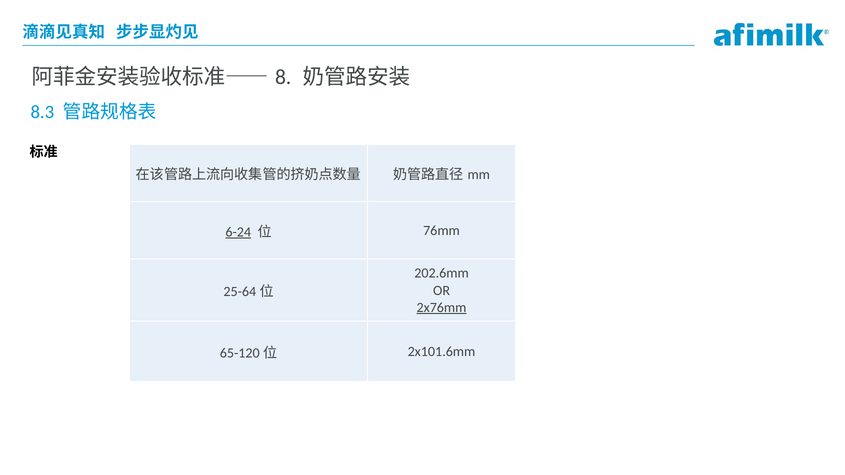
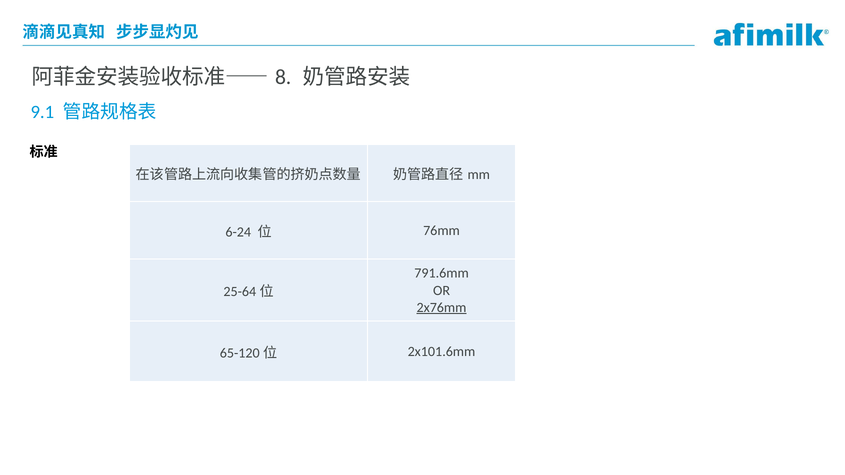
8.3: 8.3 -> 9.1 (42, 112)
6-24 underline: present -> none (238, 232)
202.6mm: 202.6mm -> 791.6mm (442, 273)
